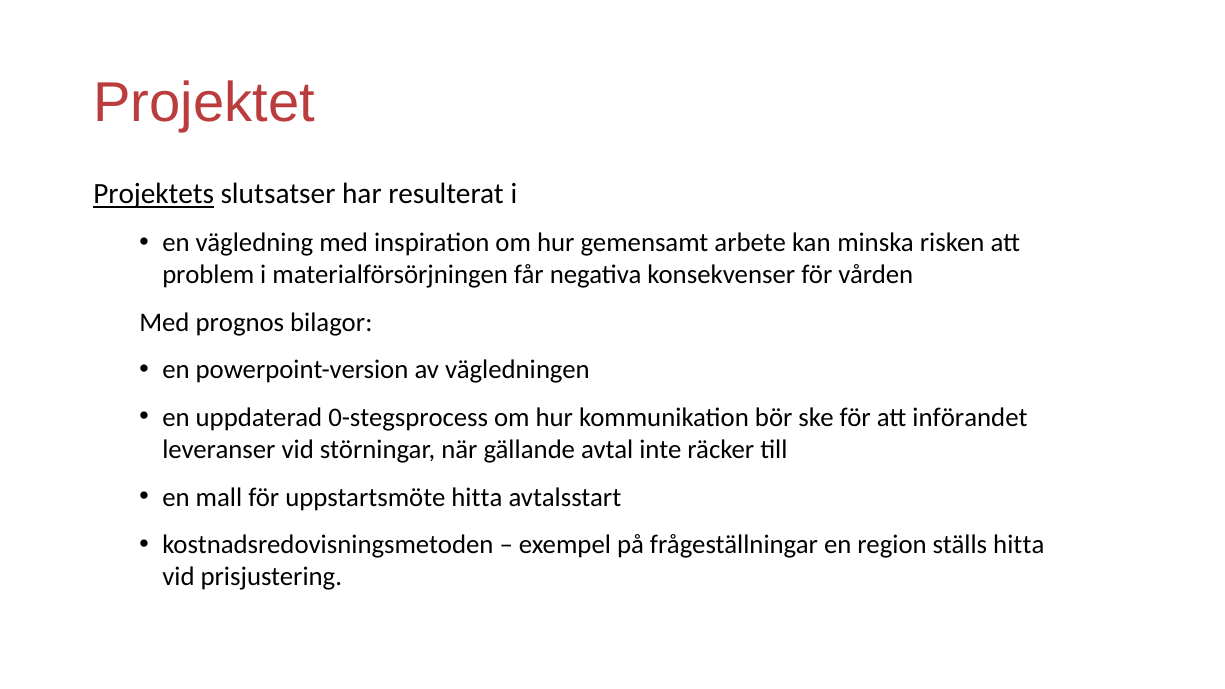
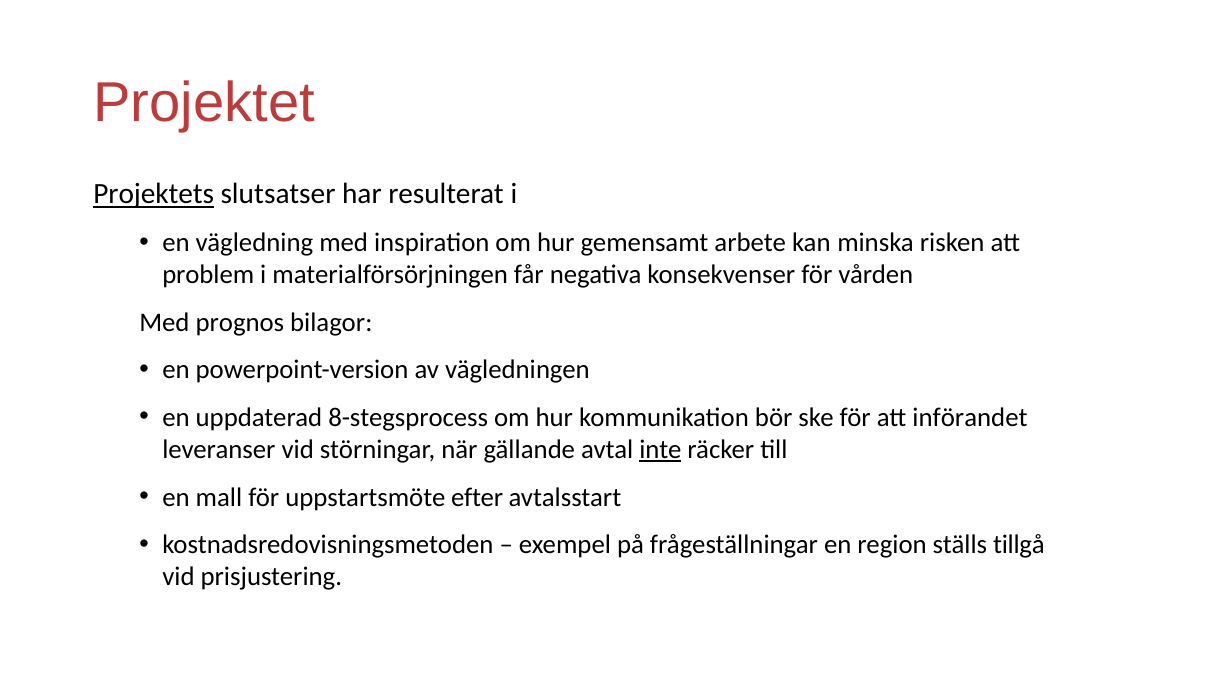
0-stegsprocess: 0-stegsprocess -> 8-stegsprocess (408, 418)
inte underline: none -> present (660, 450)
uppstartsmöte hitta: hitta -> efter (477, 497)
ställs hitta: hitta -> tillgå (1019, 545)
